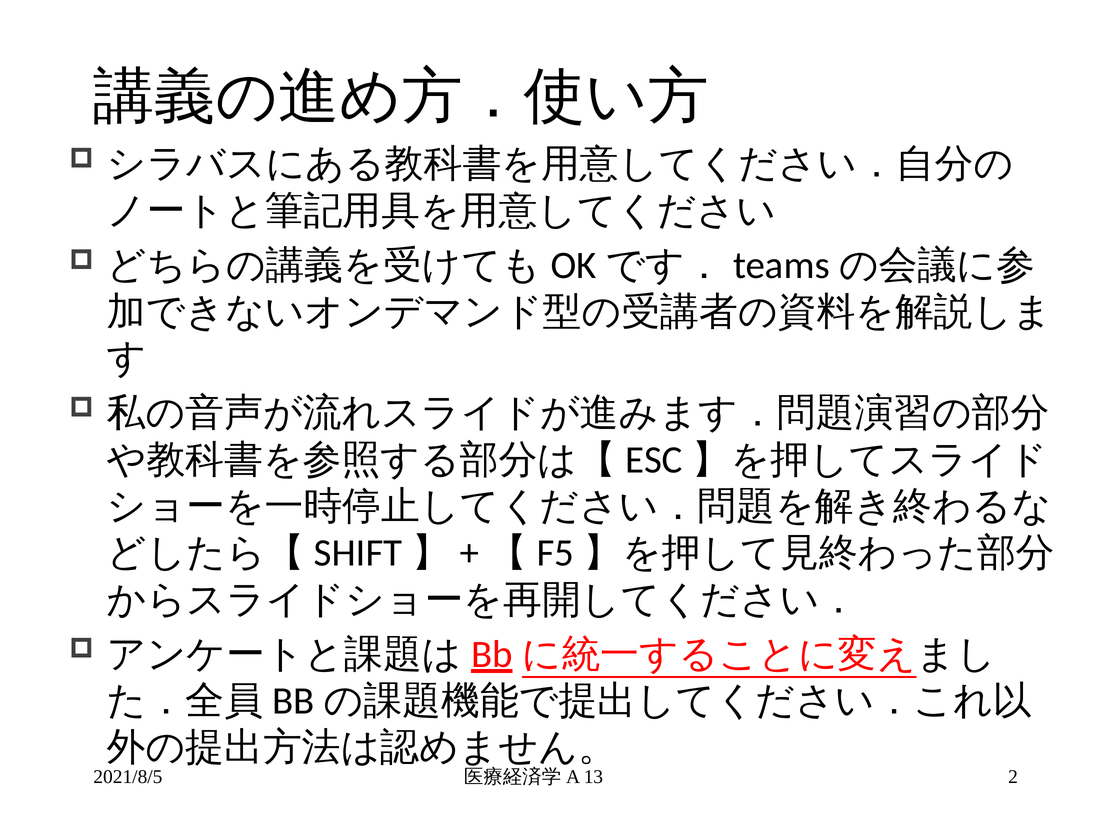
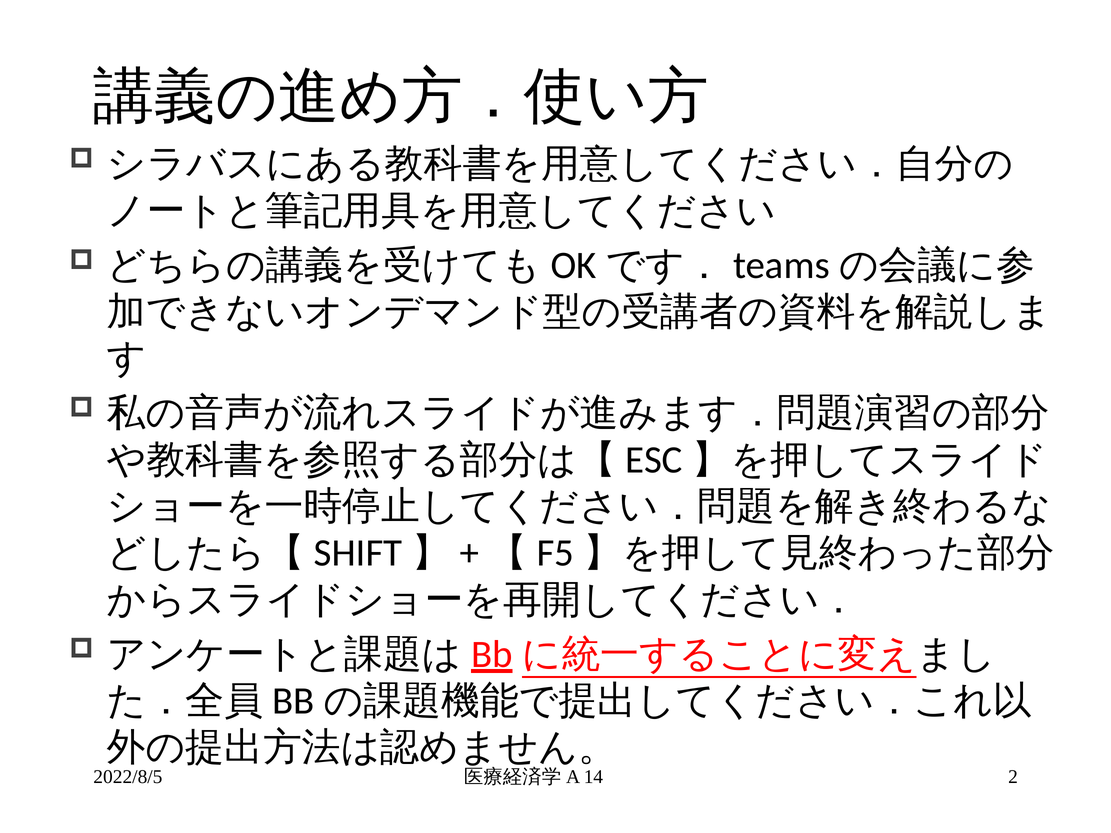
2021/8/5: 2021/8/5 -> 2022/8/5 (128, 777)
13: 13 -> 14 (593, 777)
